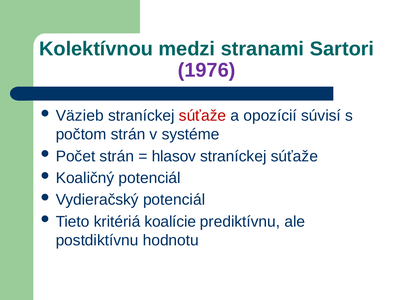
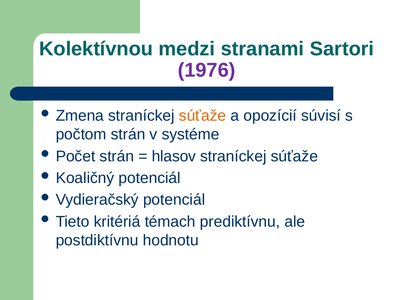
Väzieb: Väzieb -> Zmena (80, 116)
súťaže colour: red -> orange (203, 116)
koalície: koalície -> témach (170, 222)
